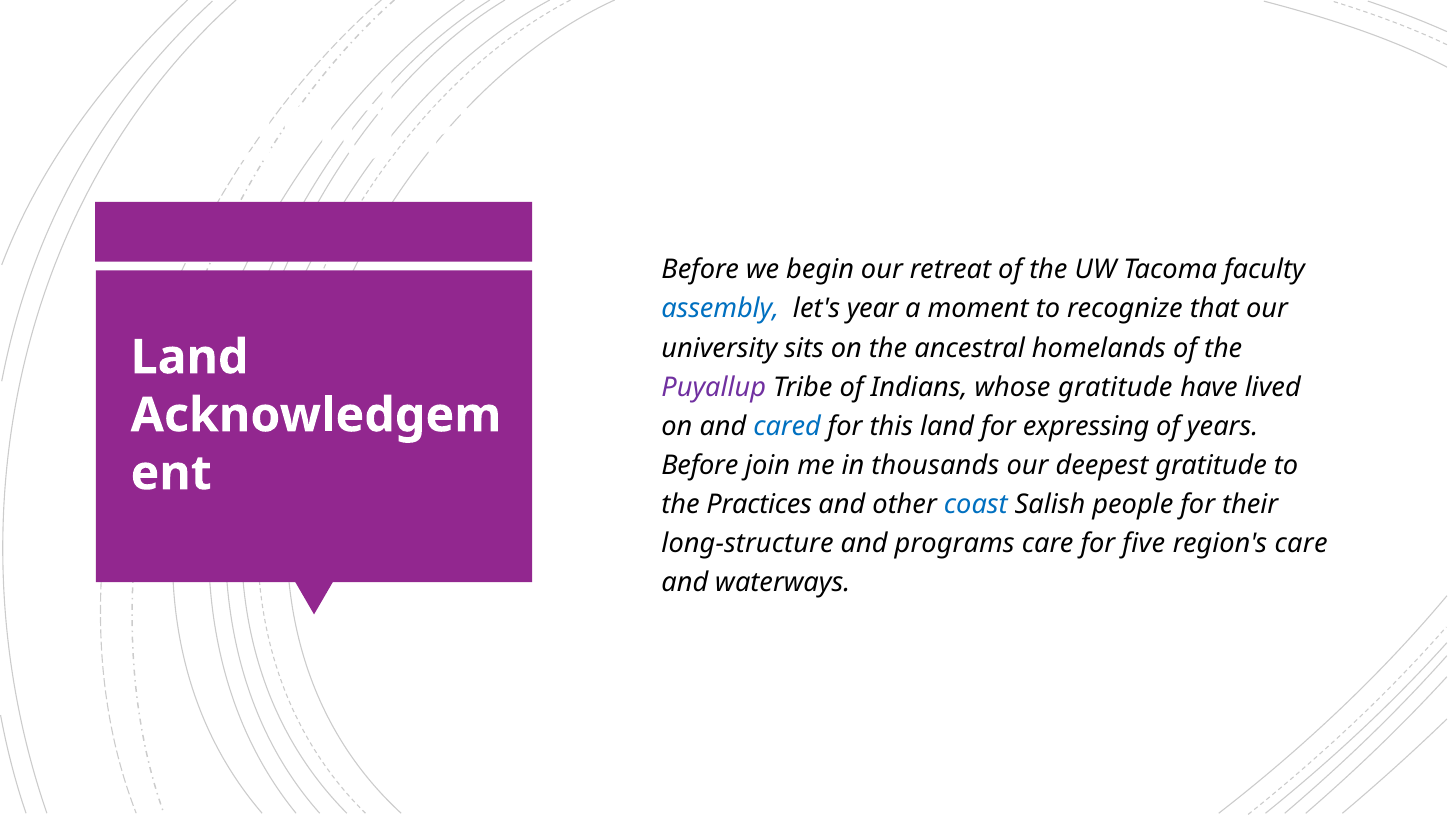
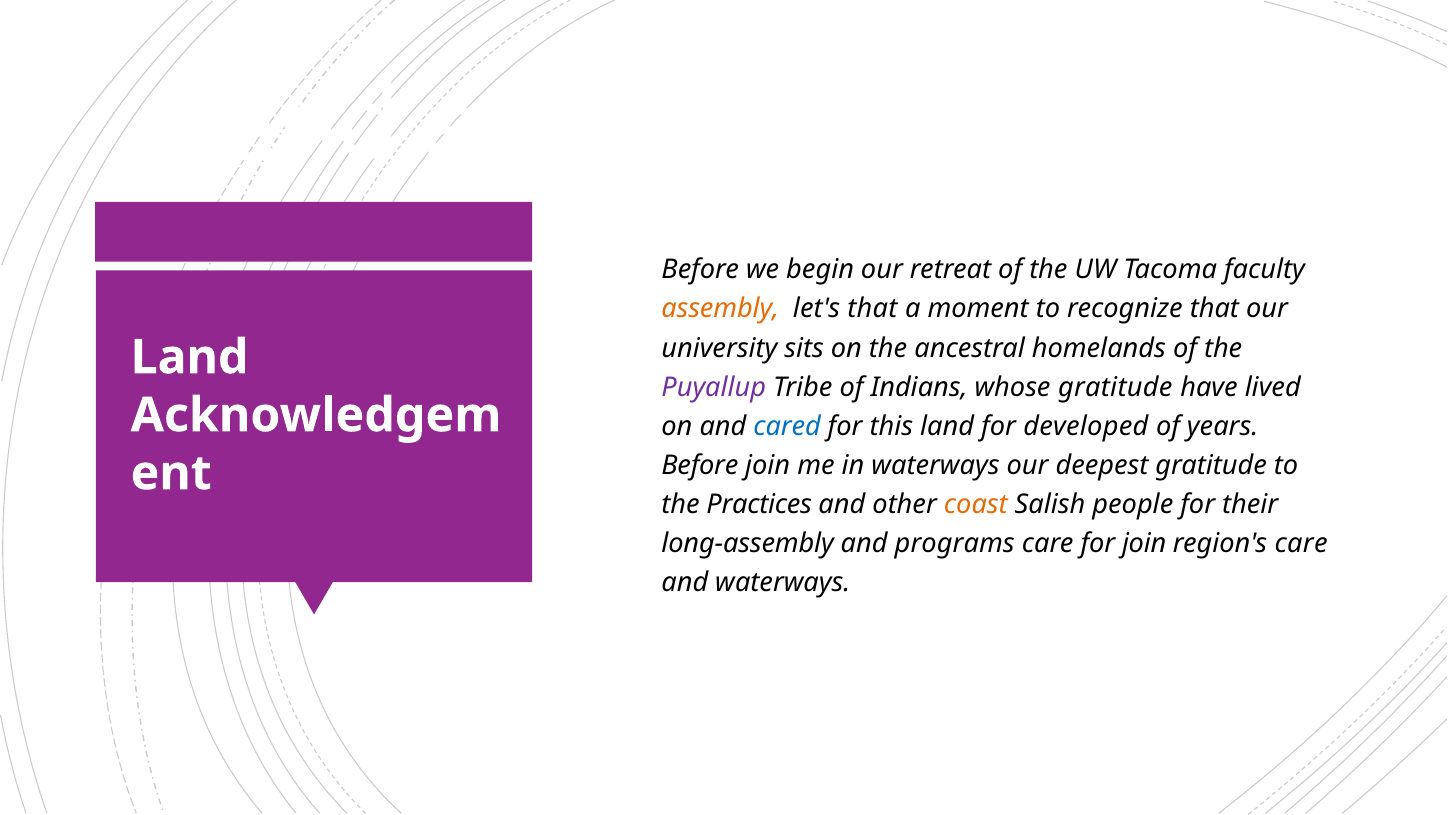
assembly colour: blue -> orange (720, 309)
let's year: year -> that (872, 309)
expressing: expressing -> developed (1086, 427)
in thousands: thousands -> waterways (935, 466)
coast colour: blue -> orange (976, 505)
long-structure: long-structure -> long-assembly (748, 544)
for five: five -> join (1144, 544)
